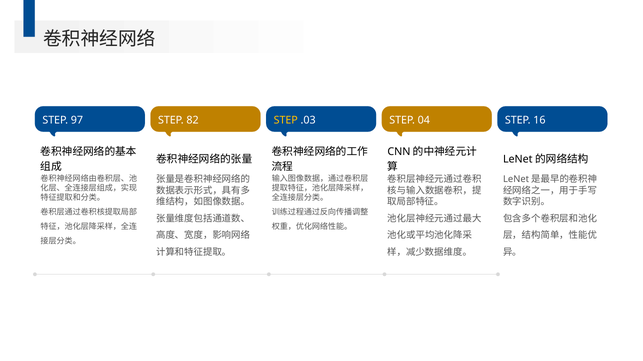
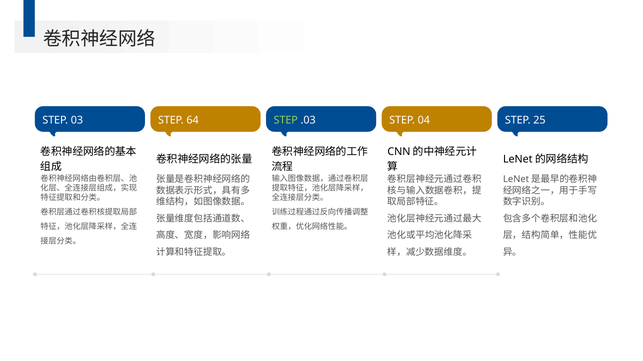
97: 97 -> 03 (77, 120)
82: 82 -> 64 (193, 120)
STEP colour: yellow -> light green (286, 120)
16: 16 -> 25 (539, 120)
